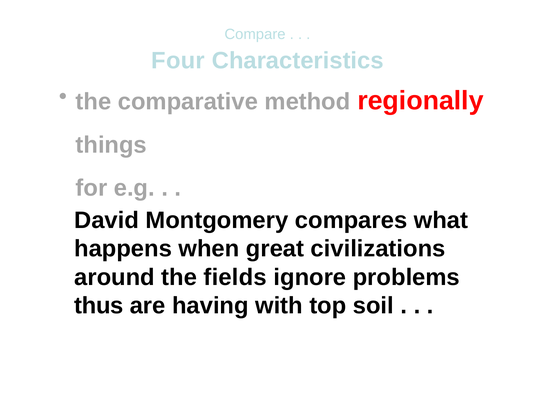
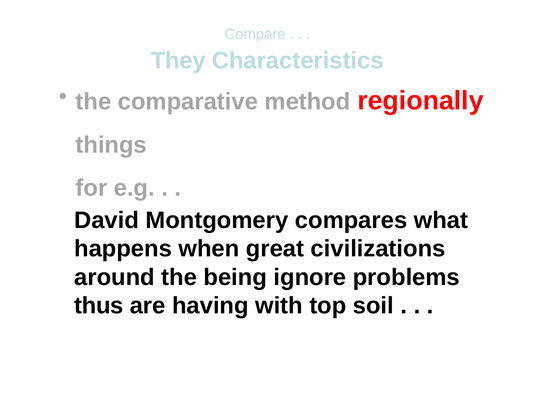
Four: Four -> They (178, 61)
fields: fields -> being (235, 277)
